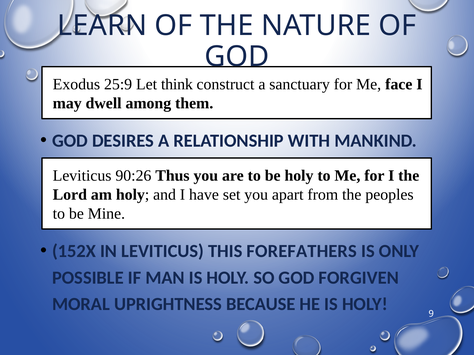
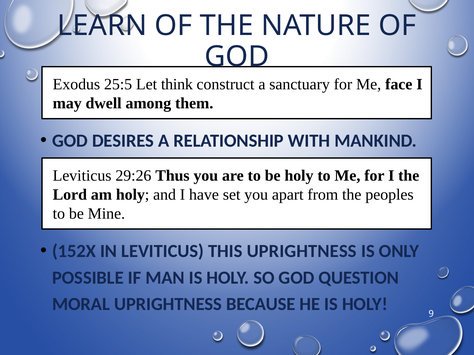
25:9: 25:9 -> 25:5 (118, 84)
90:26: 90:26 -> 29:26 (133, 176)
THIS FOREFATHERS: FOREFATHERS -> UPRIGHTNESS (302, 252)
FORGIVEN: FORGIVEN -> QUESTION (359, 278)
